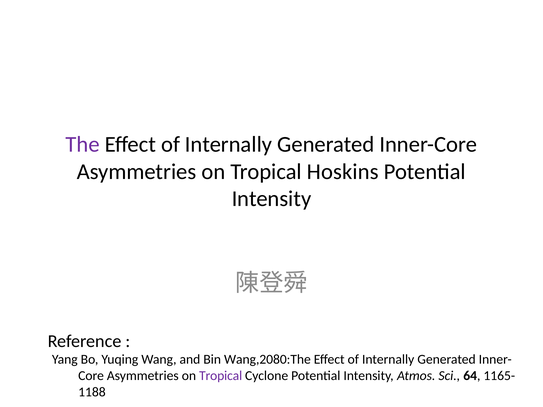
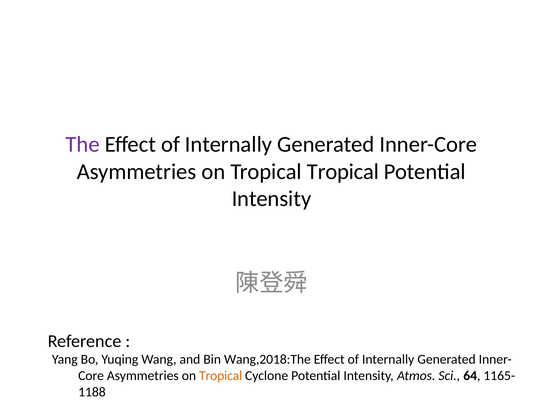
Tropical Hoskins: Hoskins -> Tropical (343, 172)
Wang,2080:The: Wang,2080:The -> Wang,2018:The (267, 360)
Tropical colour: purple -> orange (221, 376)
